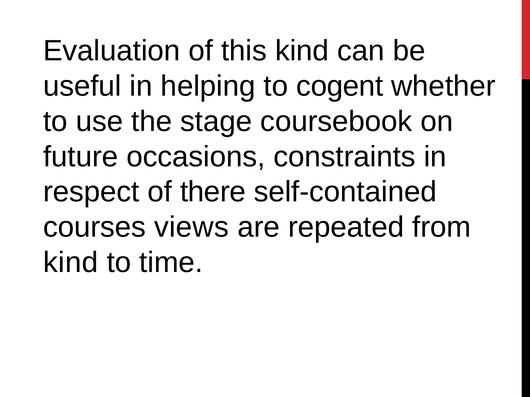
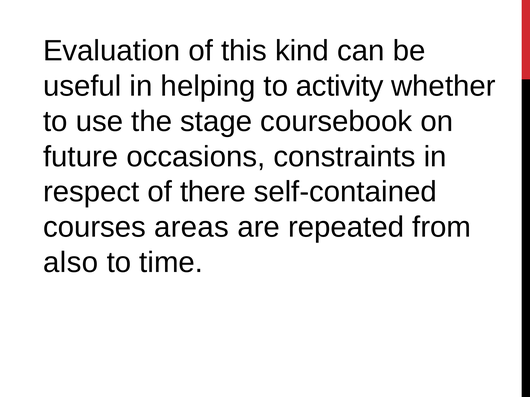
cogent: cogent -> activity (340, 86)
views: views -> areas (192, 228)
kind: kind -> also (71, 263)
